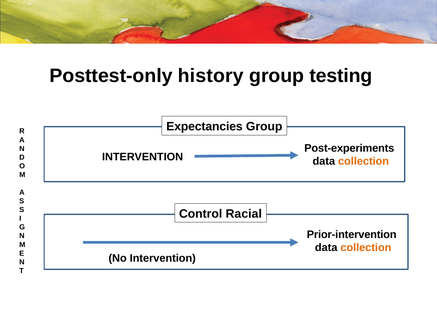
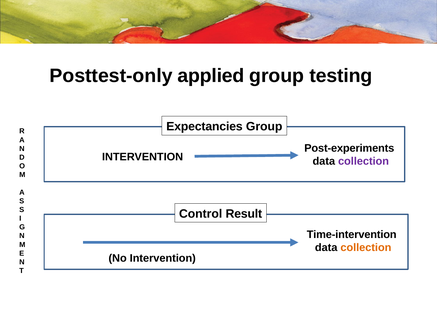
history: history -> applied (211, 76)
collection colour: orange -> purple (364, 162)
Racial: Racial -> Result (244, 214)
Prior-intervention: Prior-intervention -> Time-intervention (352, 235)
